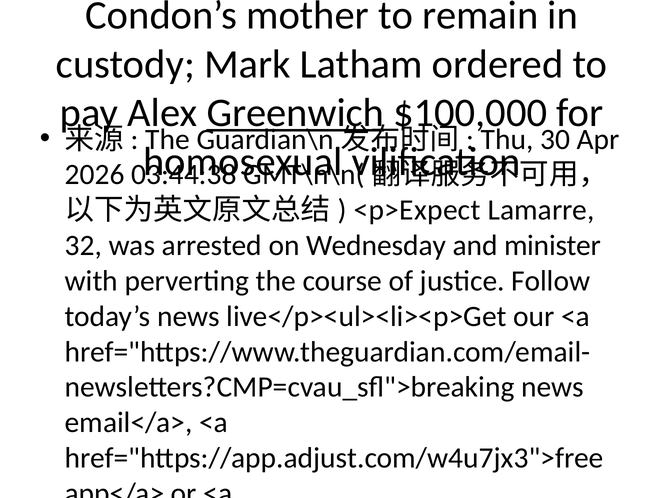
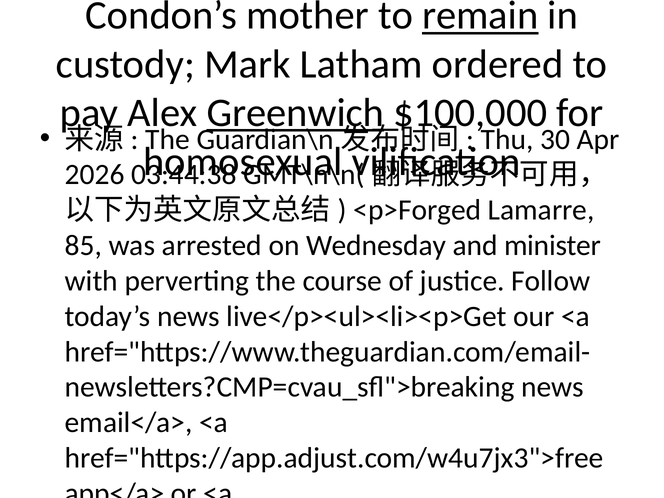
remain underline: none -> present (480, 16)
<p>Expect: <p>Expect -> <p>Forged (417, 210)
32: 32 -> 85 (83, 246)
